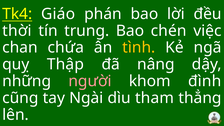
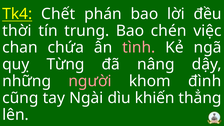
Giáo: Giáo -> Chết (58, 14)
tình colour: yellow -> pink (139, 48)
Thập: Thập -> Từng (66, 64)
tham: tham -> khiến (155, 98)
